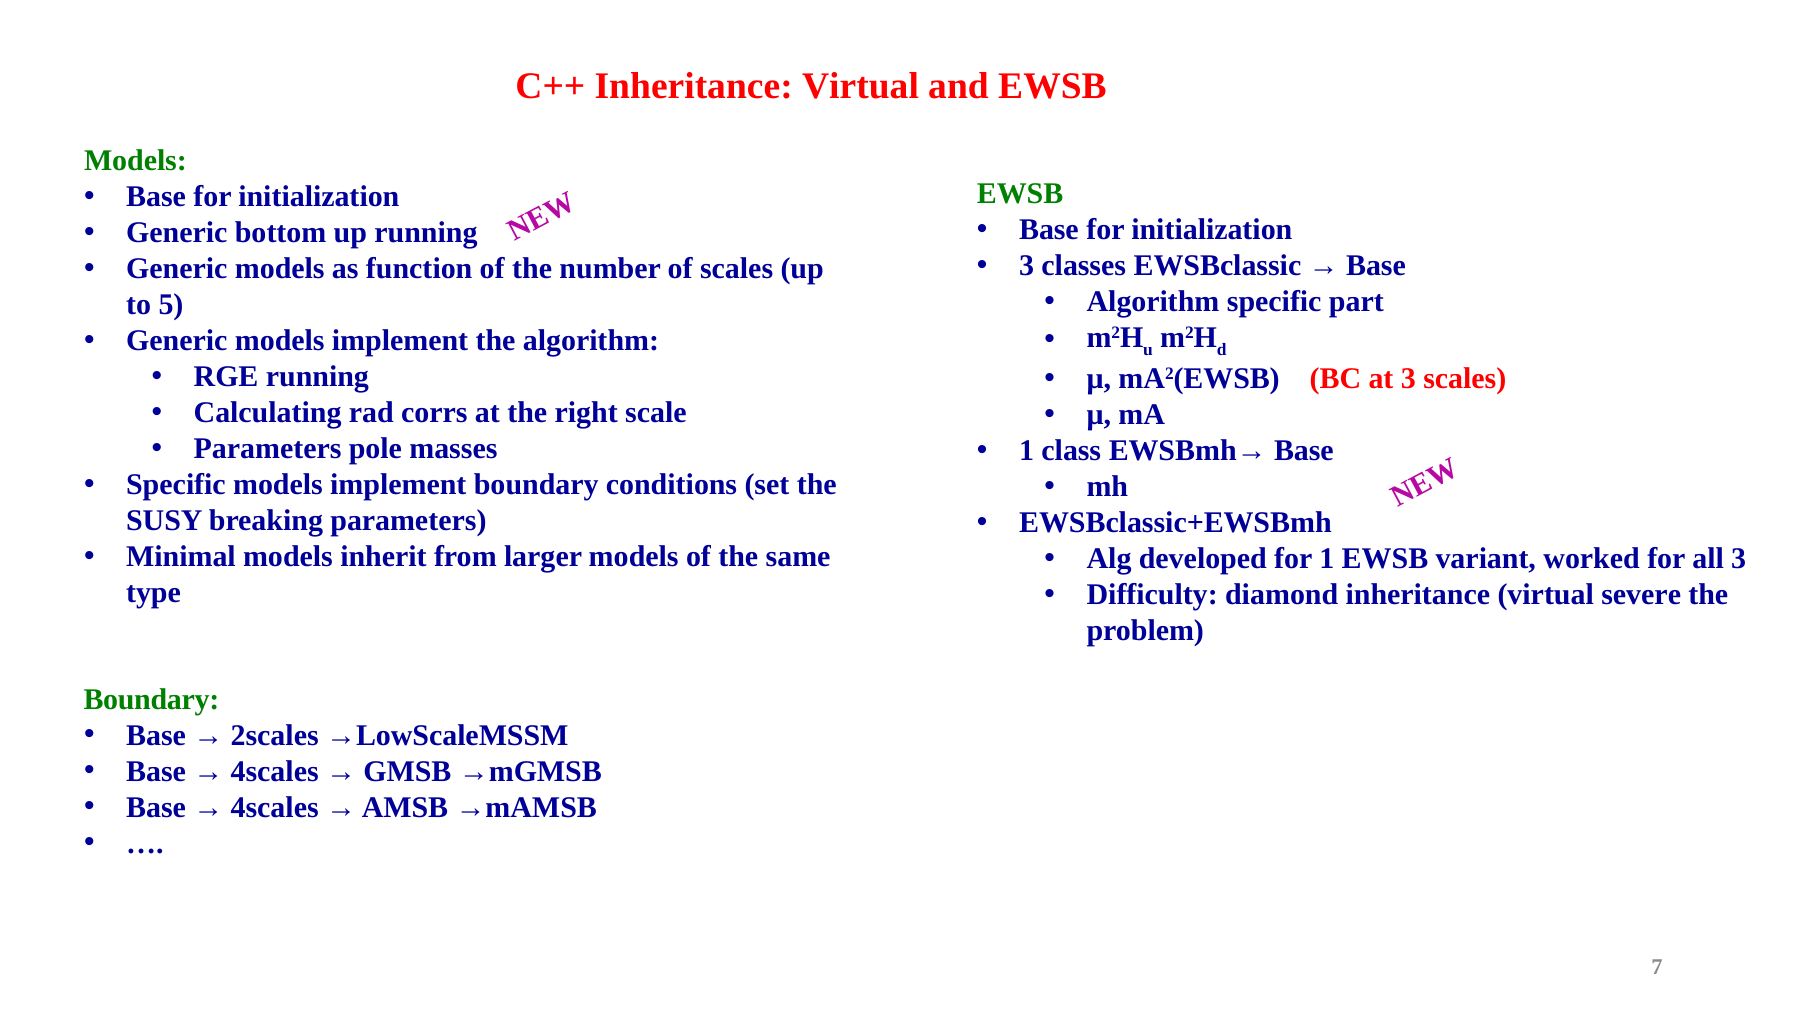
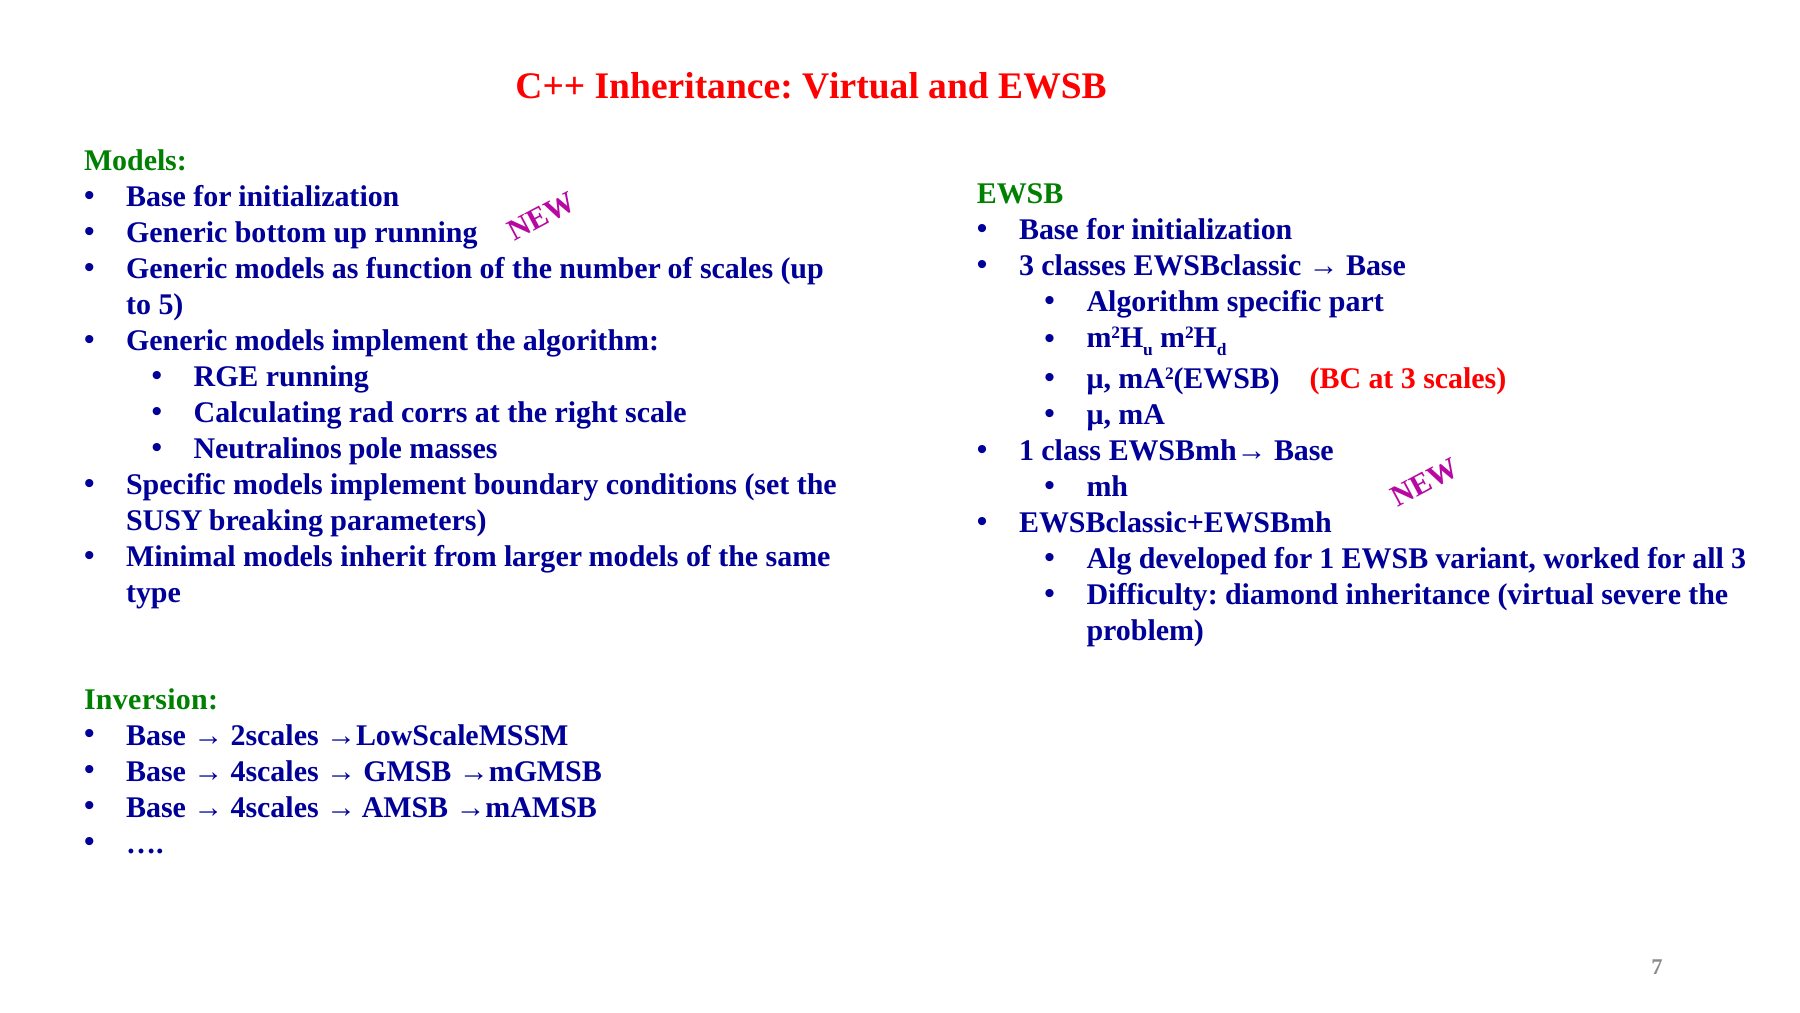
Parameters: Parameters -> Neutralinos (268, 449)
Boundary: Boundary -> Inversion (151, 699)
